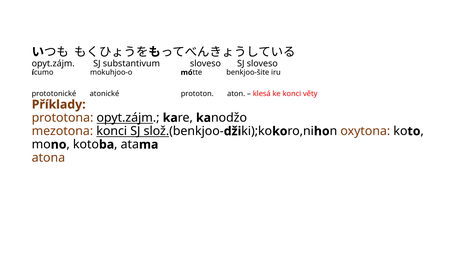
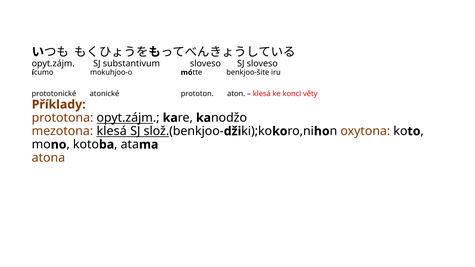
mezotona konci: konci -> klesá (112, 131)
